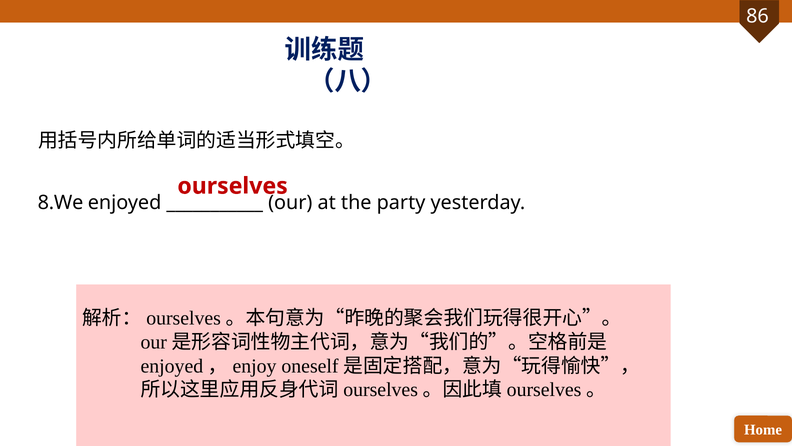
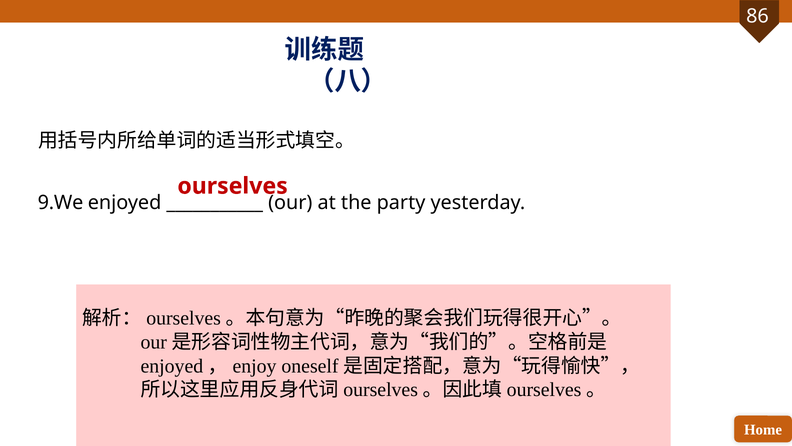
8.We: 8.We -> 9.We (60, 202)
